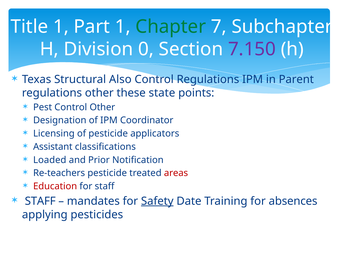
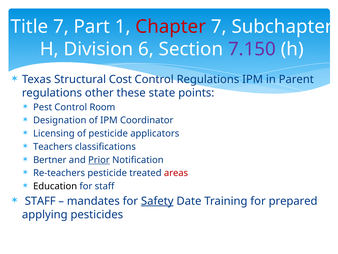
Title 1: 1 -> 7 (61, 27)
Chapter colour: green -> red (171, 27)
0: 0 -> 6 (146, 49)
Also: Also -> Cost (120, 79)
Control Other: Other -> Room (102, 107)
Assistant: Assistant -> Teachers (53, 146)
Loaded: Loaded -> Bertner (50, 160)
Prior underline: none -> present (99, 160)
Education colour: red -> black (55, 186)
absences: absences -> prepared (293, 201)
